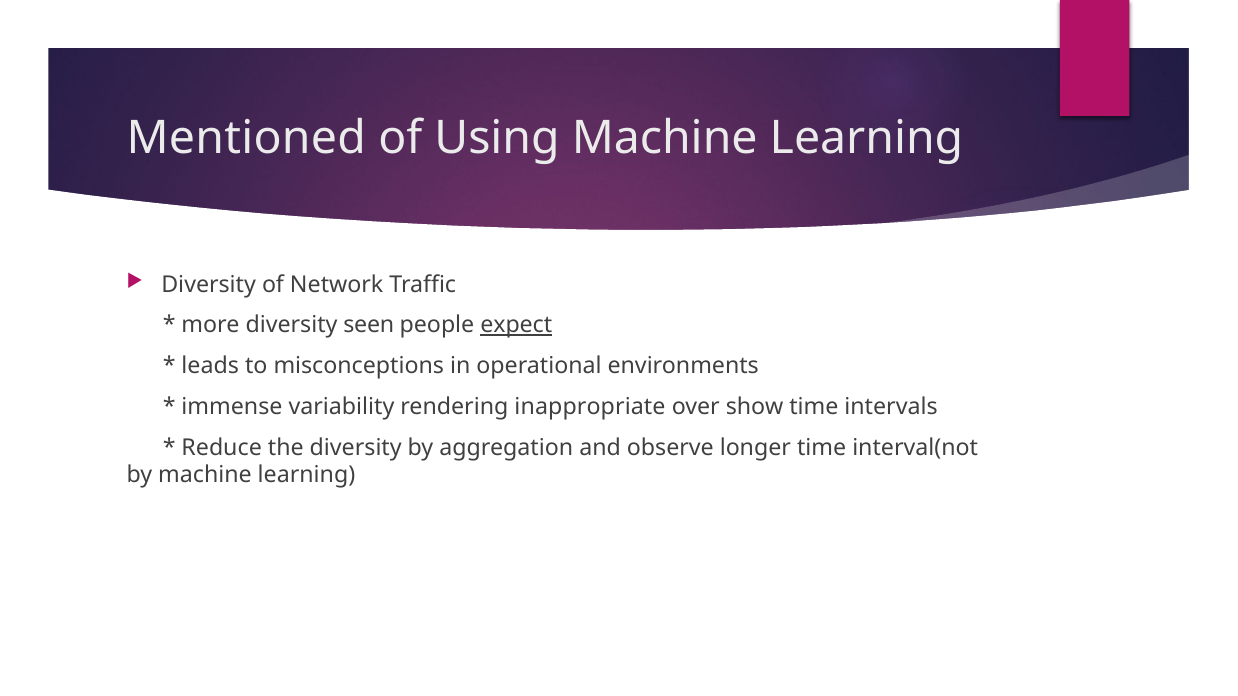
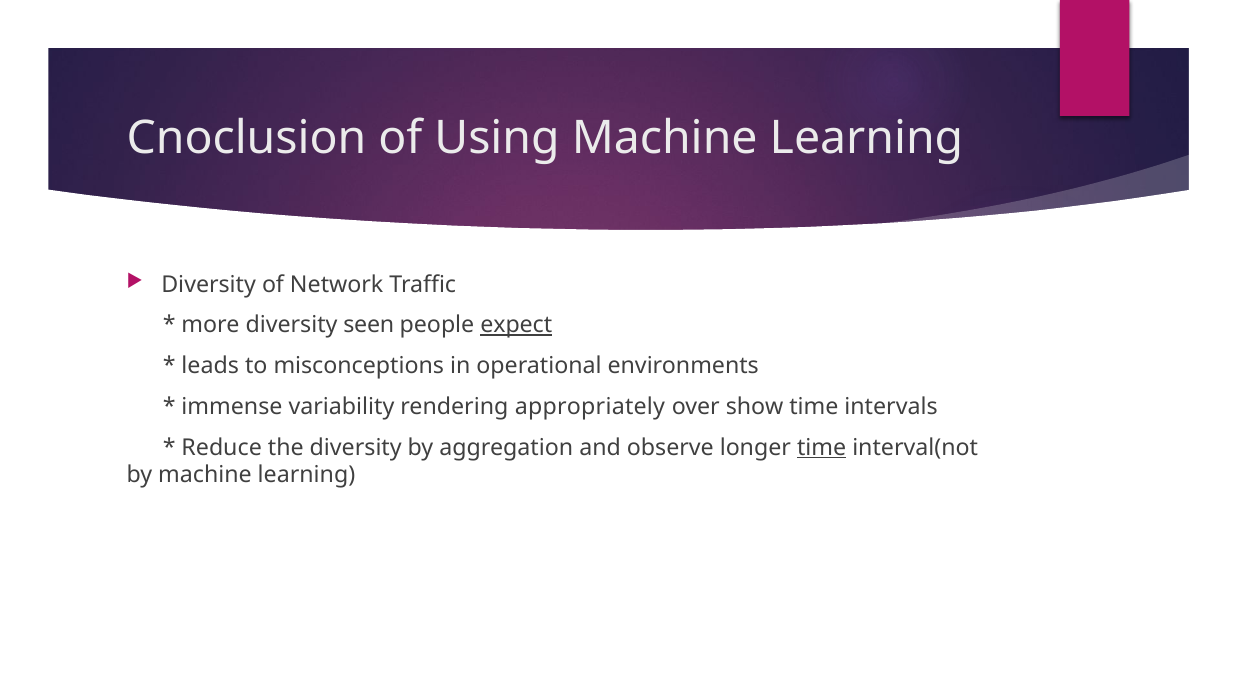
Mentioned: Mentioned -> Cnoclusion (246, 138)
inappropriate: inappropriate -> appropriately (590, 407)
time underline: none -> present (822, 448)
